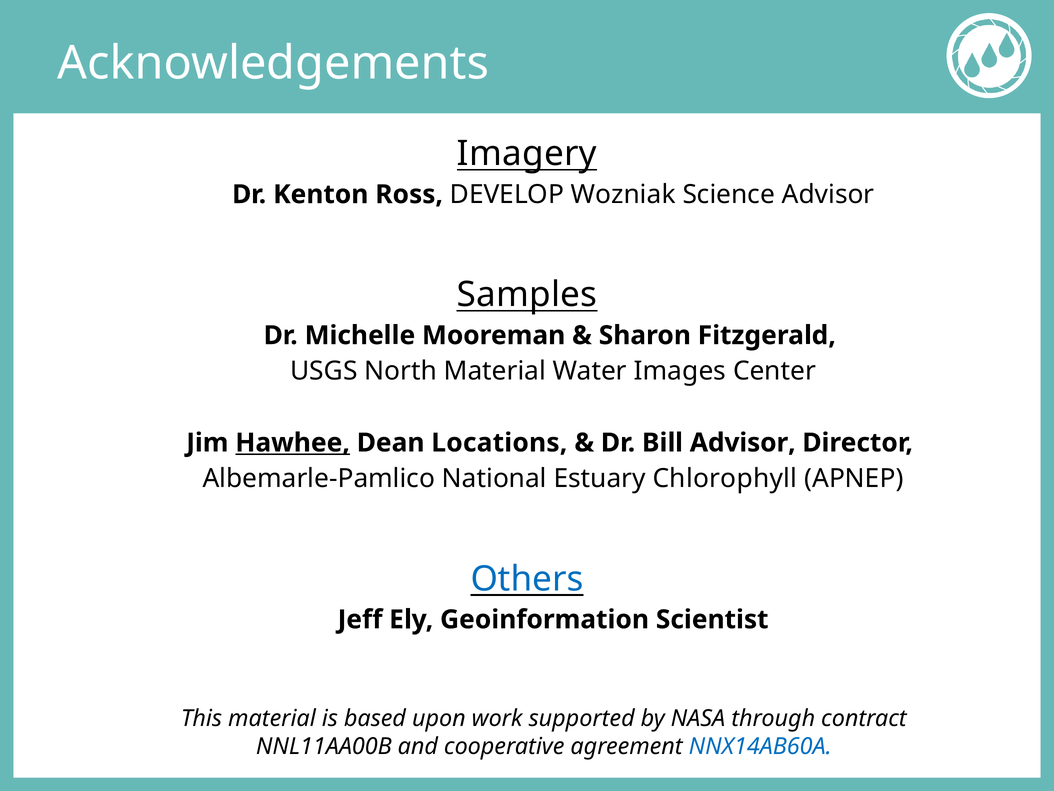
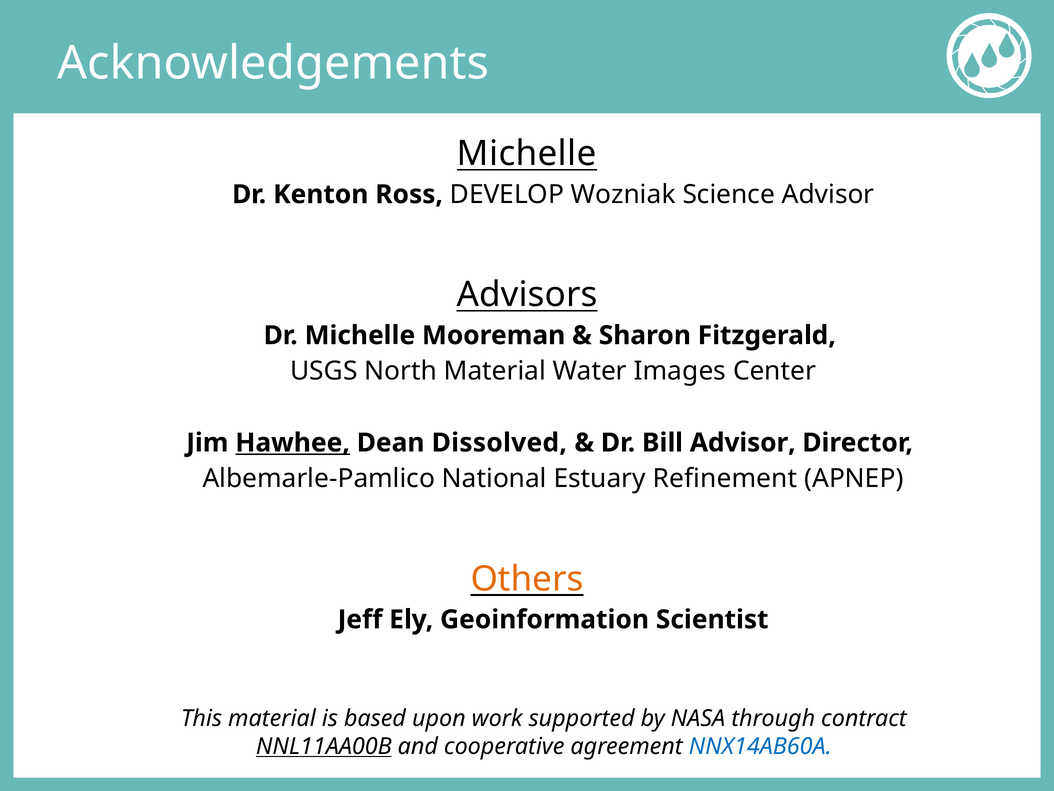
Imagery: Imagery -> Michelle (527, 154)
Samples: Samples -> Advisors (527, 295)
Locations: Locations -> Dissolved (499, 442)
Chlorophyll: Chlorophyll -> Refinement (725, 478)
Others colour: blue -> orange (527, 579)
NNL11AA00B underline: none -> present (324, 746)
